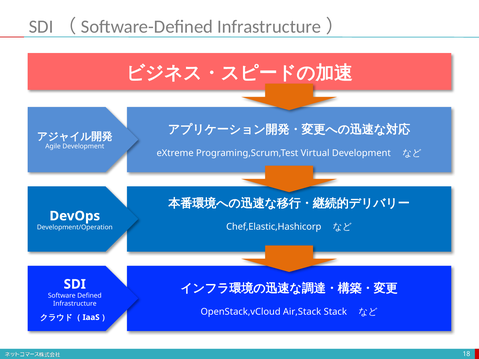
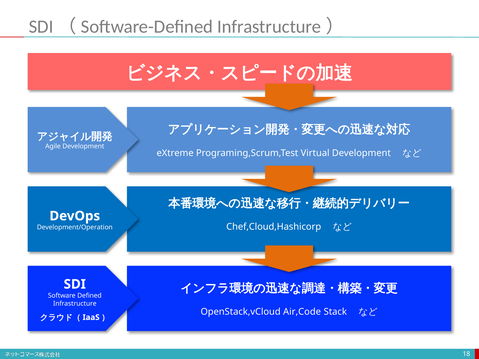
Chef,Elastic,Hashicorp: Chef,Elastic,Hashicorp -> Chef,Cloud,Hashicorp (274, 227)
Air,Stack: Air,Stack -> Air,Code (302, 312)
